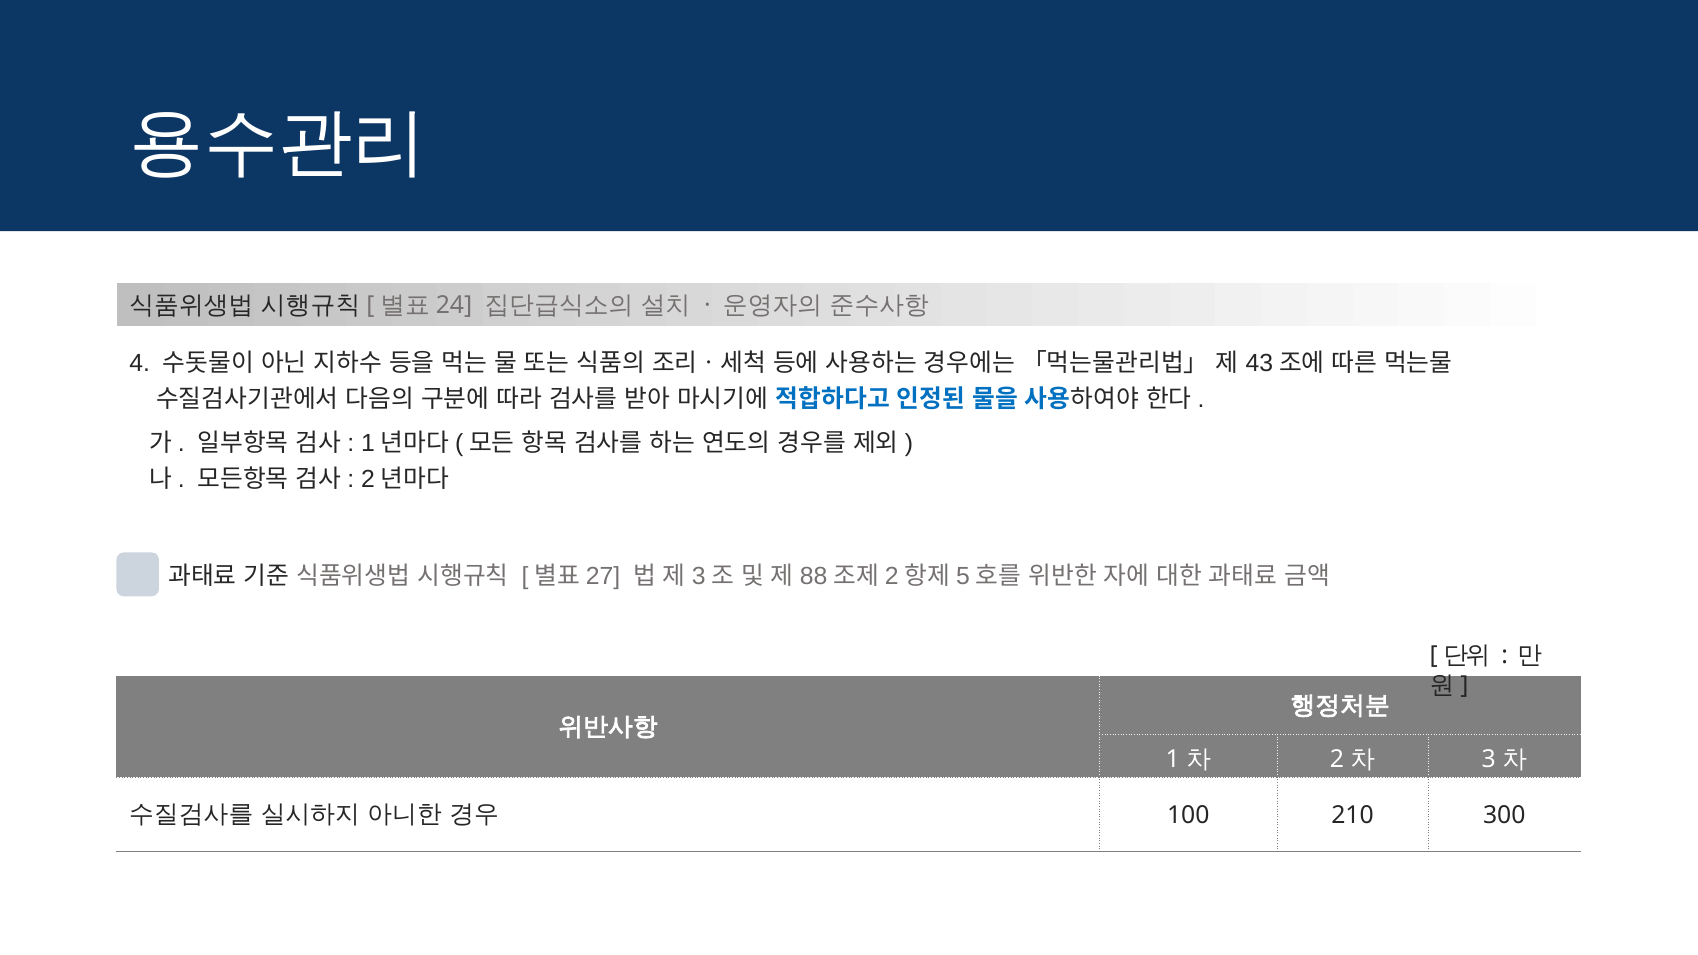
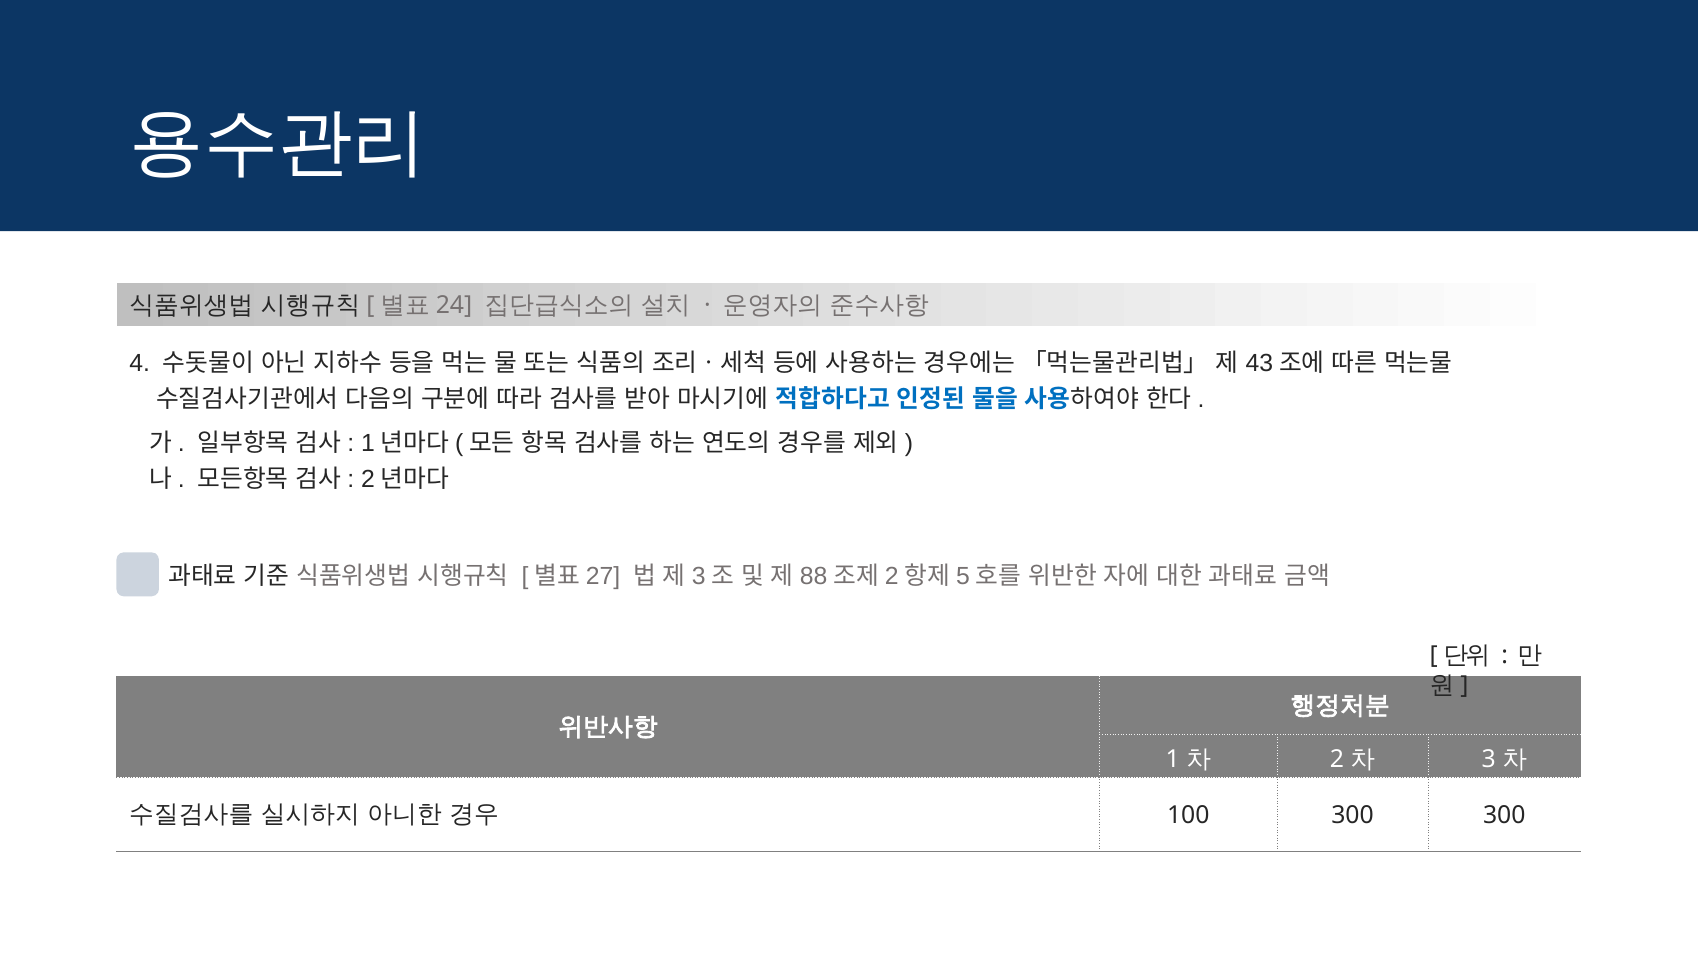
100 210: 210 -> 300 (1353, 815)
